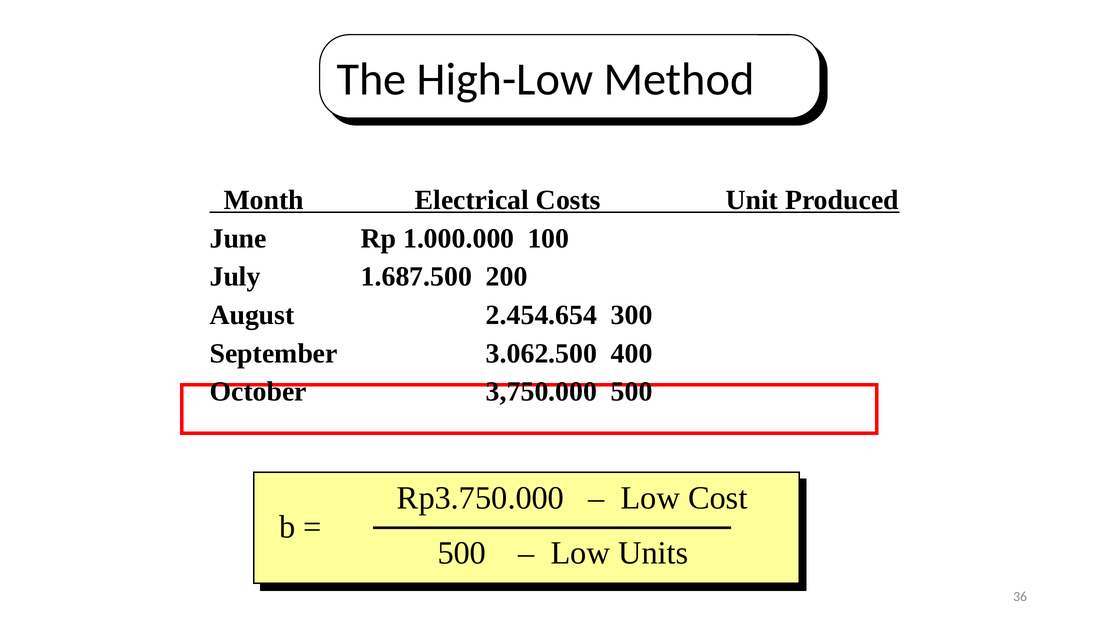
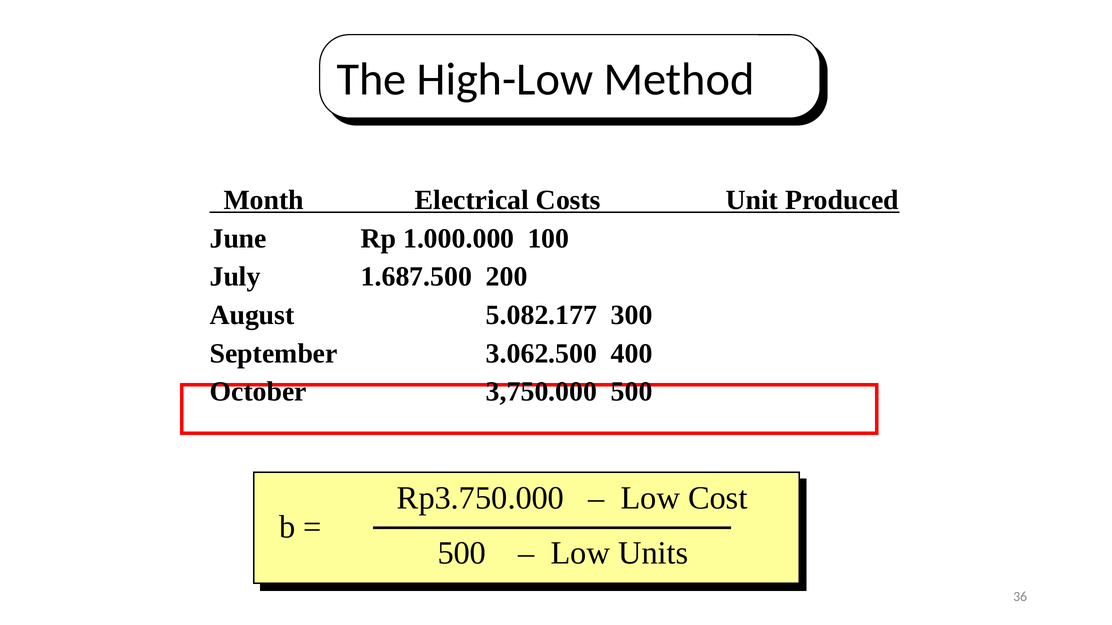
2.454.654: 2.454.654 -> 5.082.177 (542, 315)
